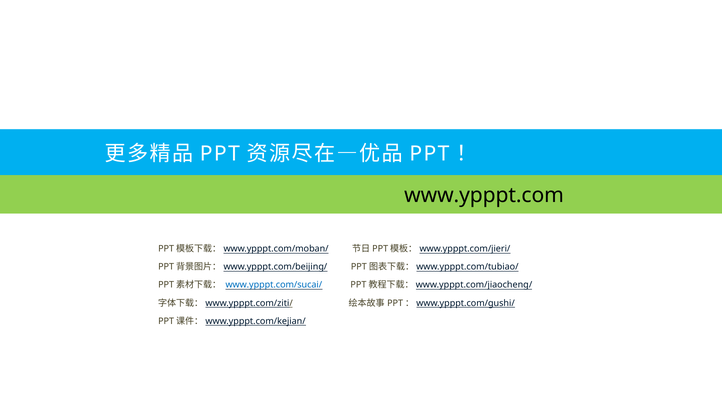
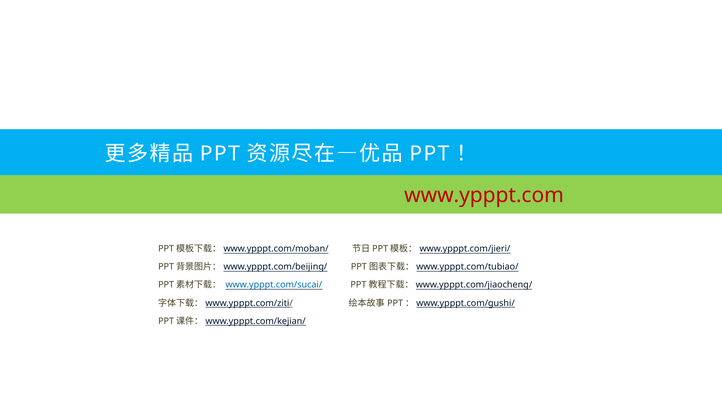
www.ypppt.com colour: black -> red (484, 196)
